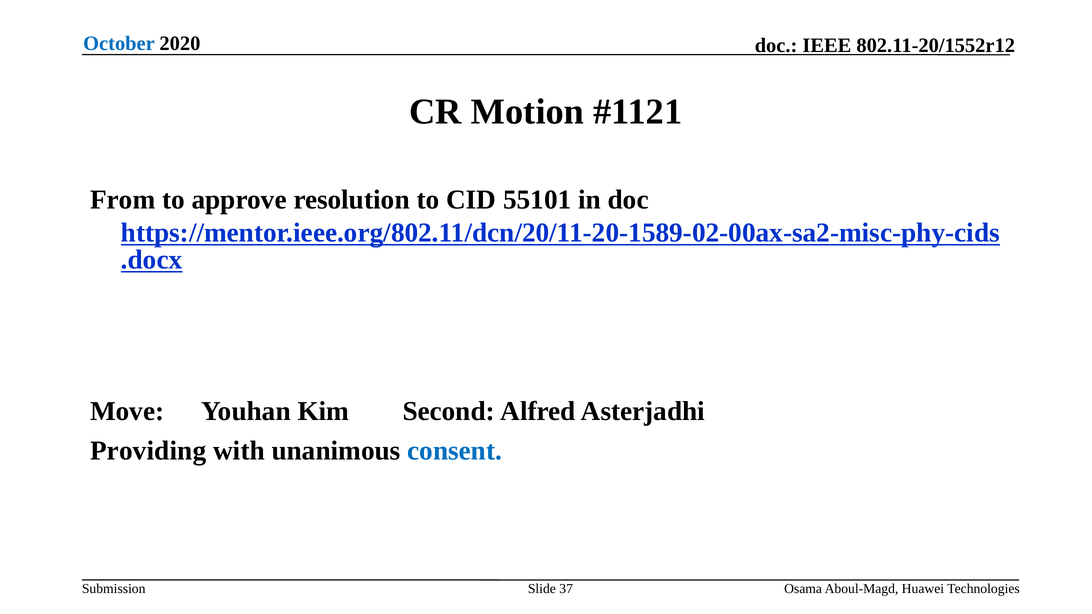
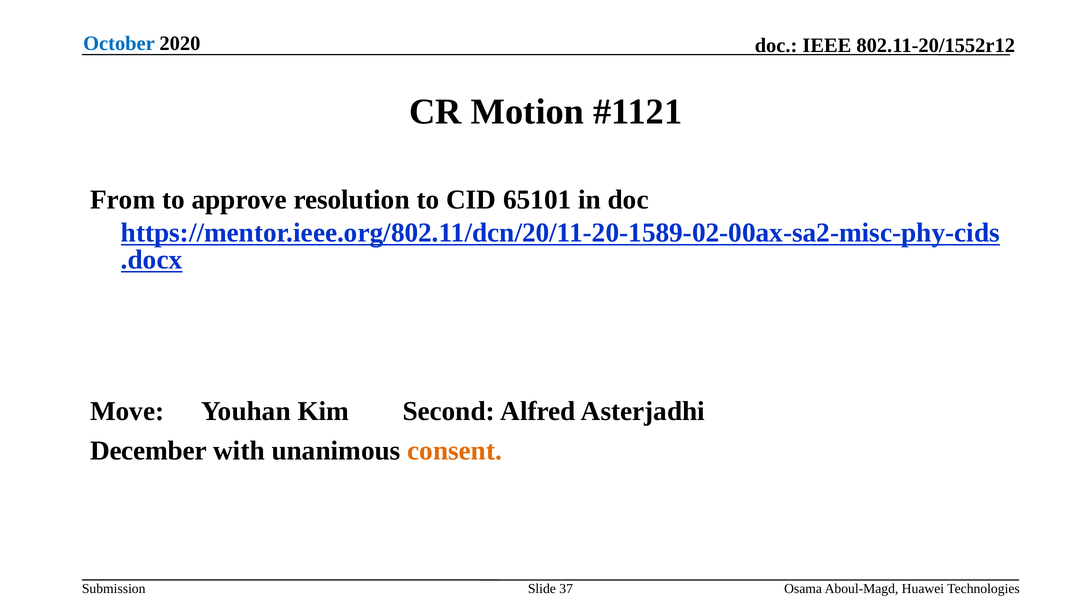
55101: 55101 -> 65101 (537, 200)
Providing: Providing -> December (148, 451)
consent colour: blue -> orange (455, 451)
